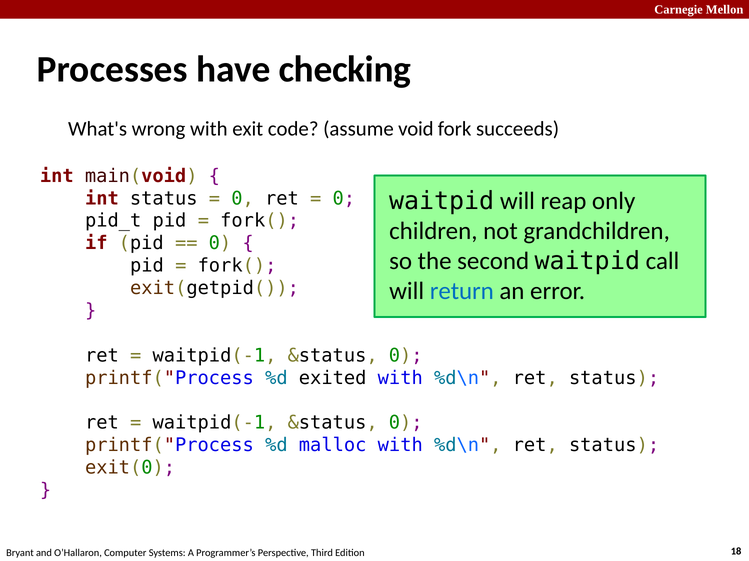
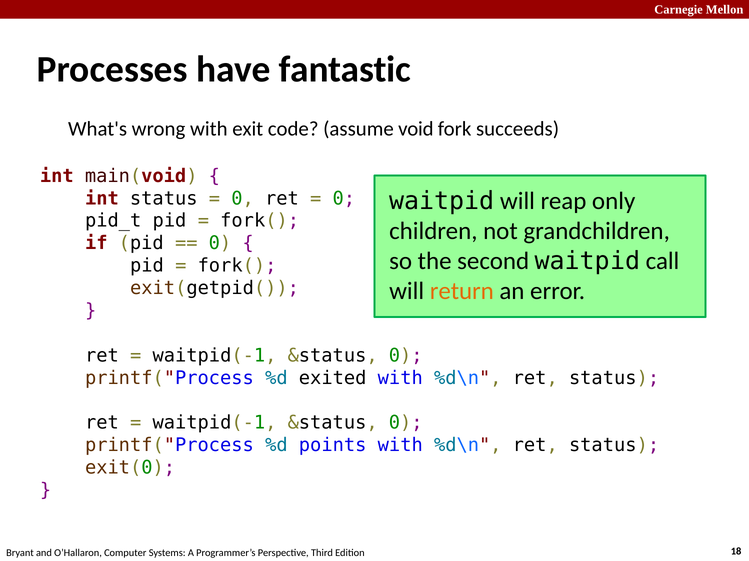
checking: checking -> fantastic (345, 70)
return colour: blue -> orange (462, 291)
malloc: malloc -> points (333, 446)
